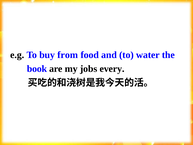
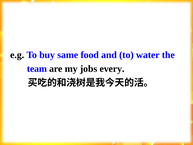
from: from -> same (68, 55)
book: book -> team (37, 69)
